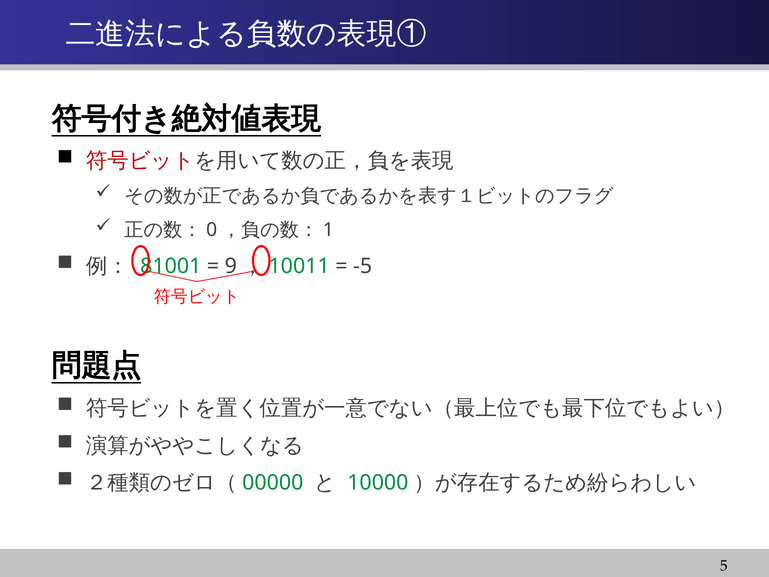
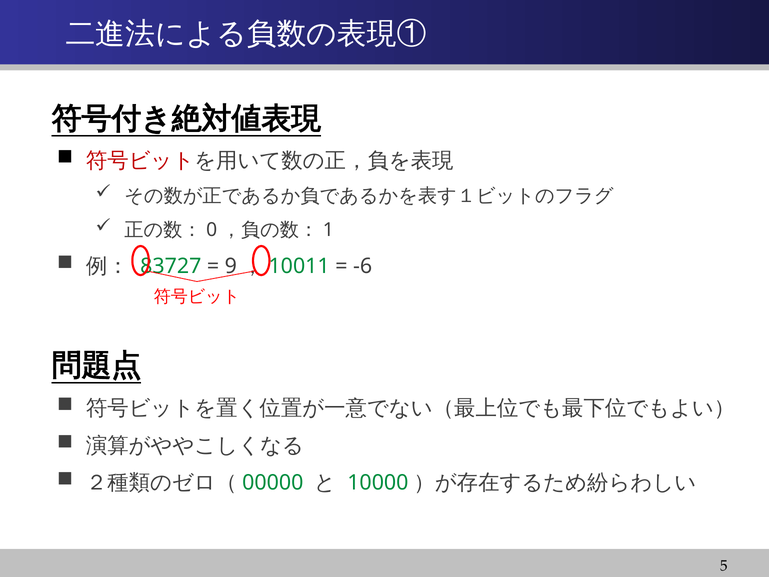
81001: 81001 -> 83727 (171, 266)
-5: -5 -> -6 (363, 266)
